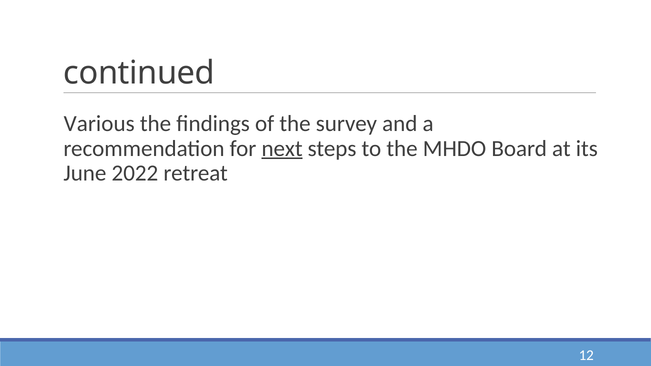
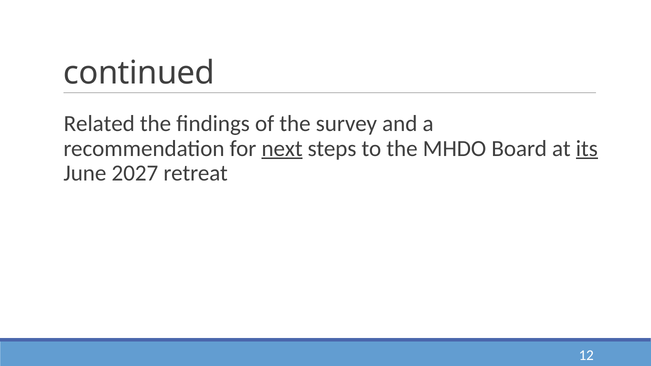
Various: Various -> Related (99, 124)
its underline: none -> present (587, 149)
2022: 2022 -> 2027 (135, 173)
